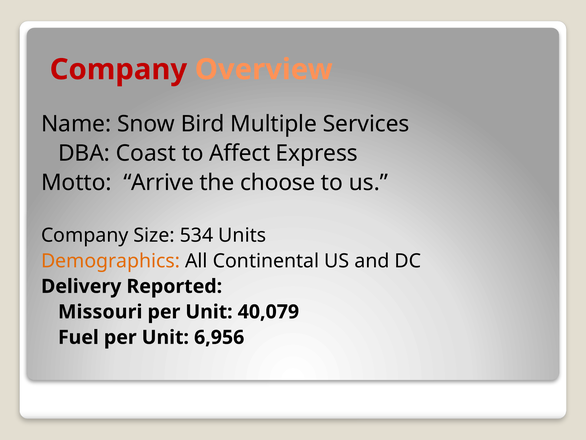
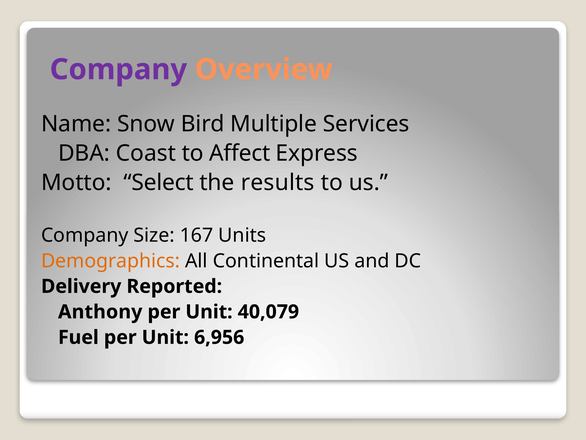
Company colour: red -> purple (118, 69)
Arrive: Arrive -> Select (159, 182)
choose: choose -> results (278, 182)
534: 534 -> 167 (196, 235)
Missouri: Missouri -> Anthony (100, 312)
